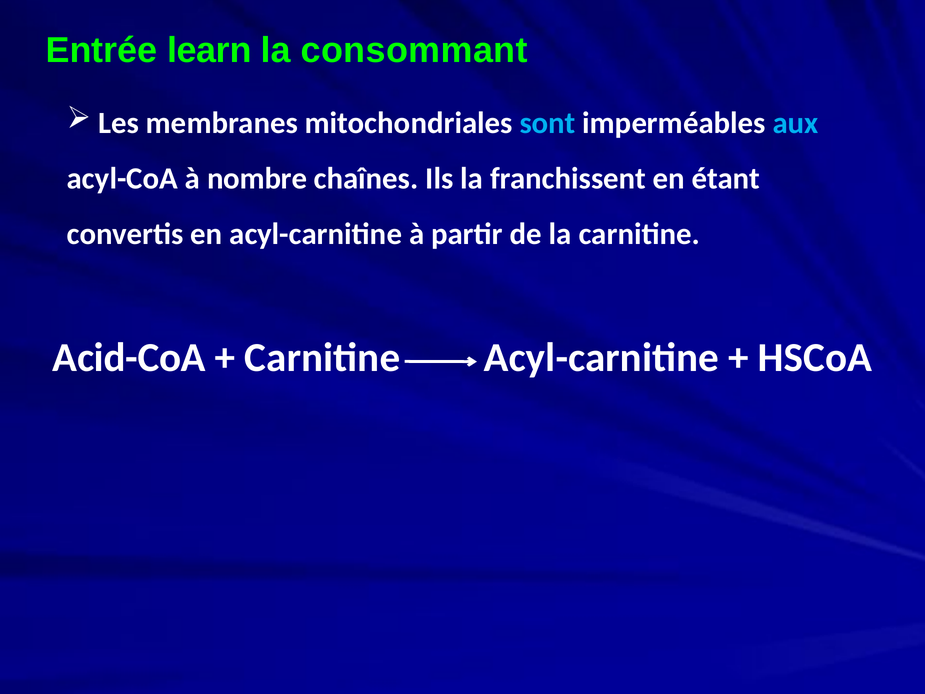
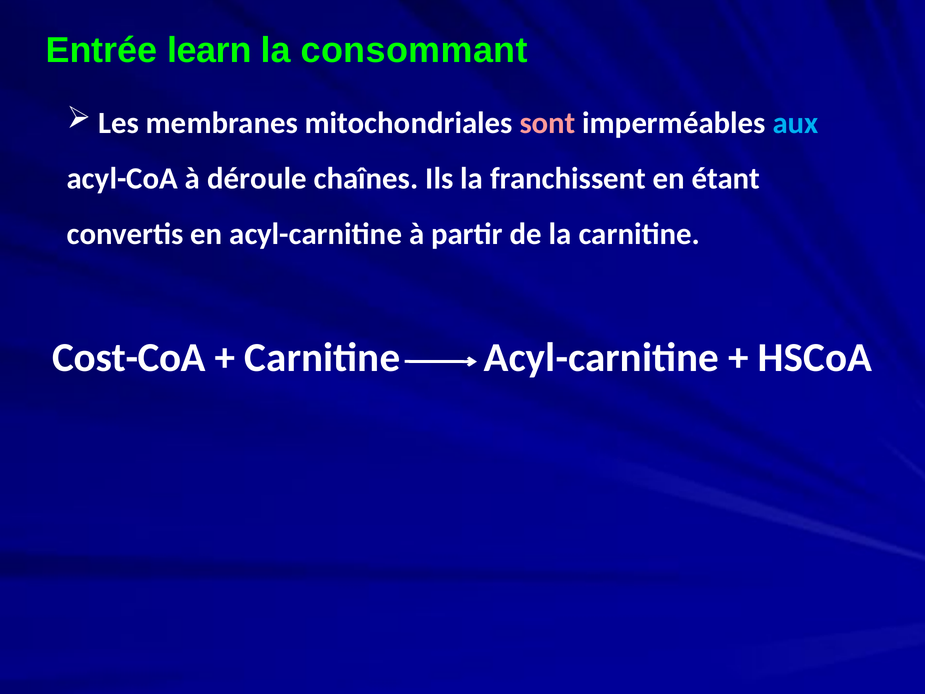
sont colour: light blue -> pink (548, 123)
nombre: nombre -> déroule (257, 179)
Acid-CoA: Acid-CoA -> Cost-CoA (129, 357)
